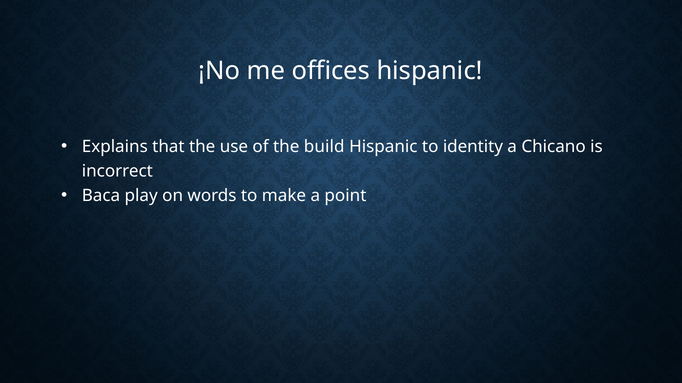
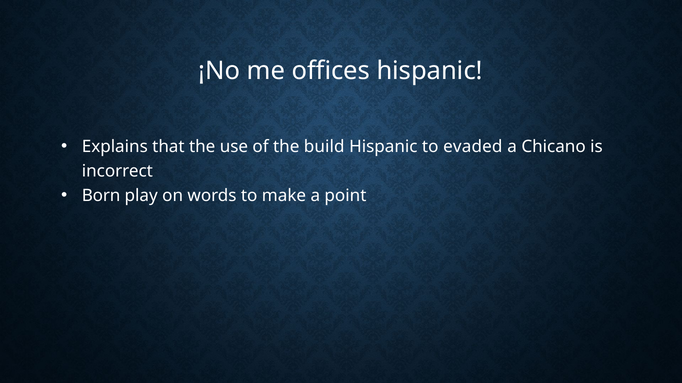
identity: identity -> evaded (473, 147)
Baca: Baca -> Born (101, 196)
